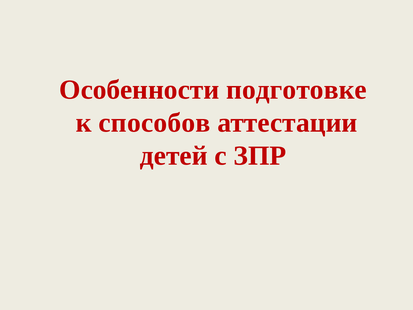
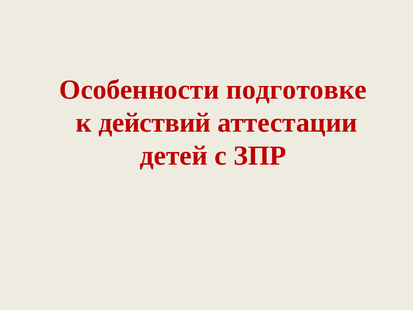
способов: способов -> действий (155, 123)
